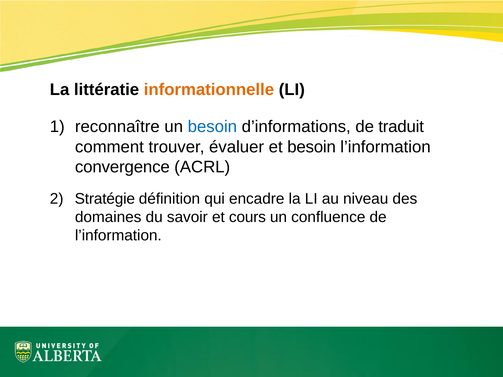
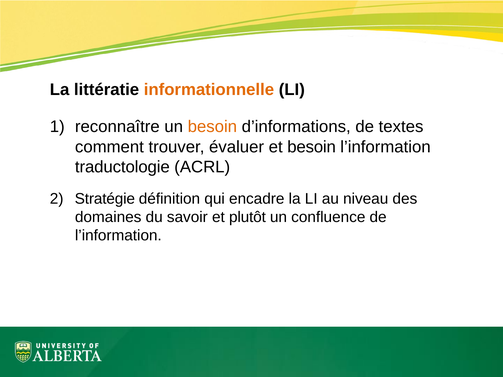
besoin colour: blue -> orange (212, 127)
traduit: traduit -> textes (401, 127)
convergence: convergence -> traductologie (122, 167)
cours: cours -> plutôt (247, 217)
